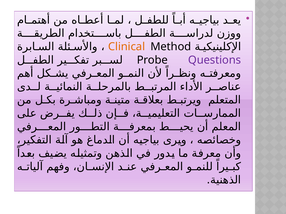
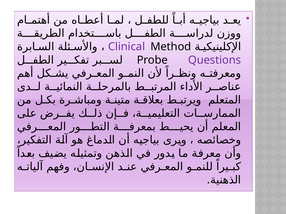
Clinical colour: orange -> purple (127, 47)
